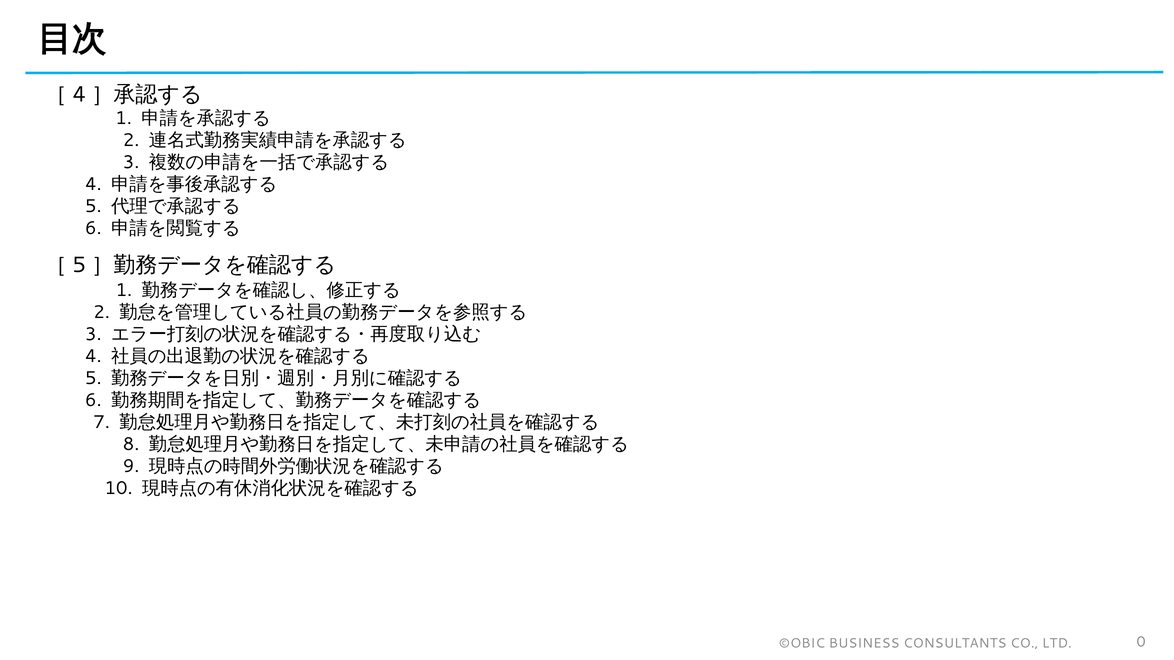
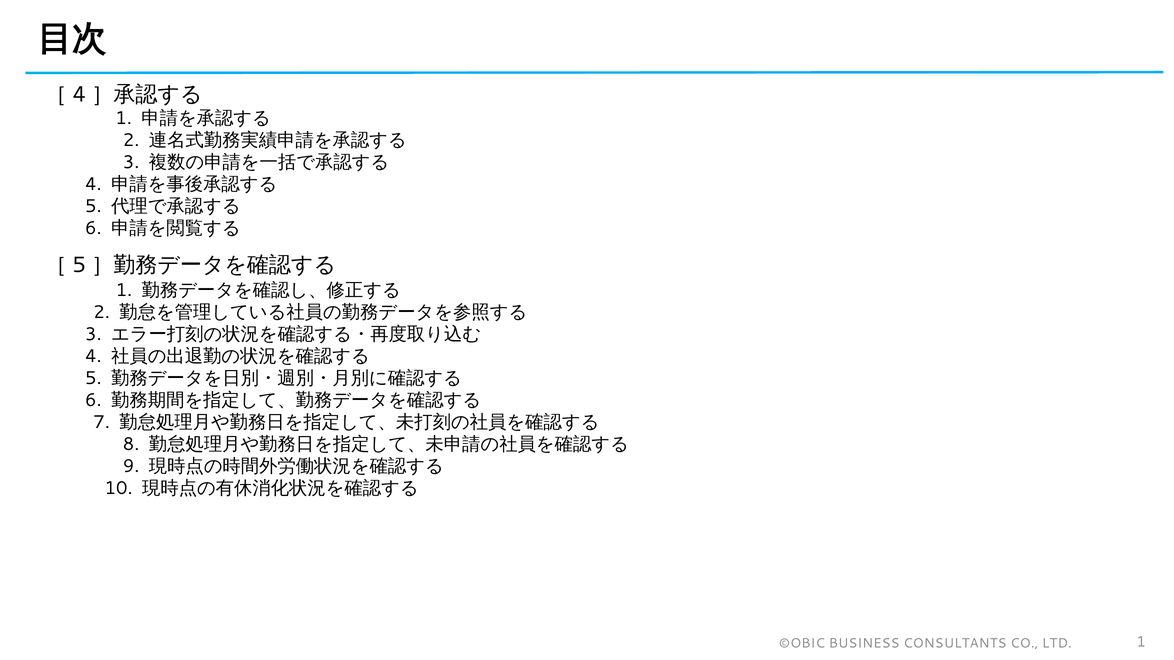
LTD 0: 0 -> 1 (1141, 642)
